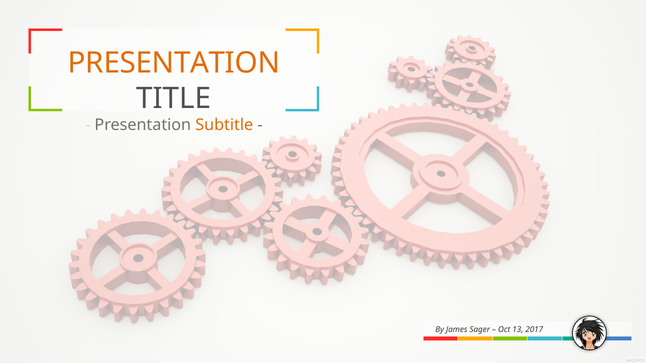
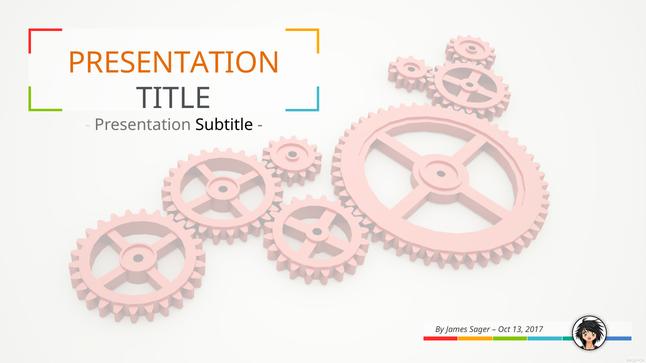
Subtitle colour: orange -> black (224, 125)
